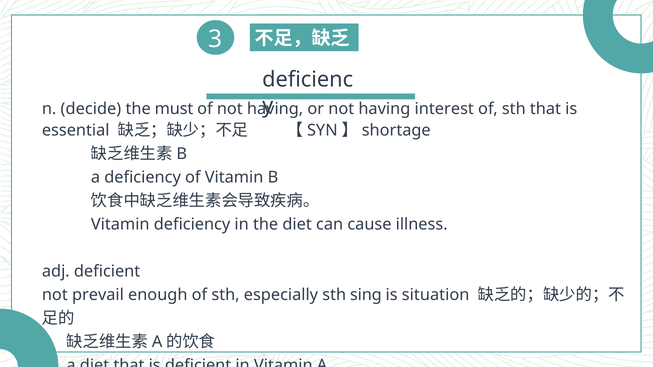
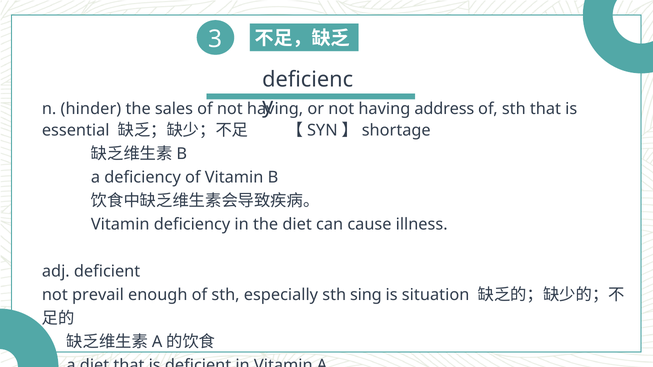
decide: decide -> hinder (91, 109)
must: must -> sales (174, 109)
interest: interest -> address (444, 109)
